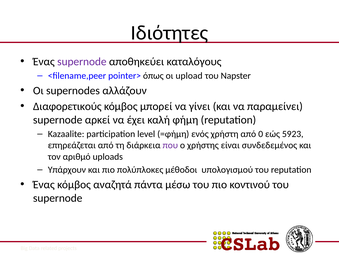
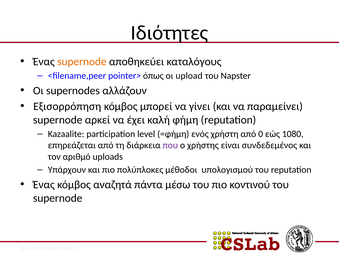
supernode colour: purple -> orange (82, 62)
Διαφορετικούς: Διαφορετικούς -> Εξισορρόπηση (67, 106)
5923: 5923 -> 1080 (293, 134)
